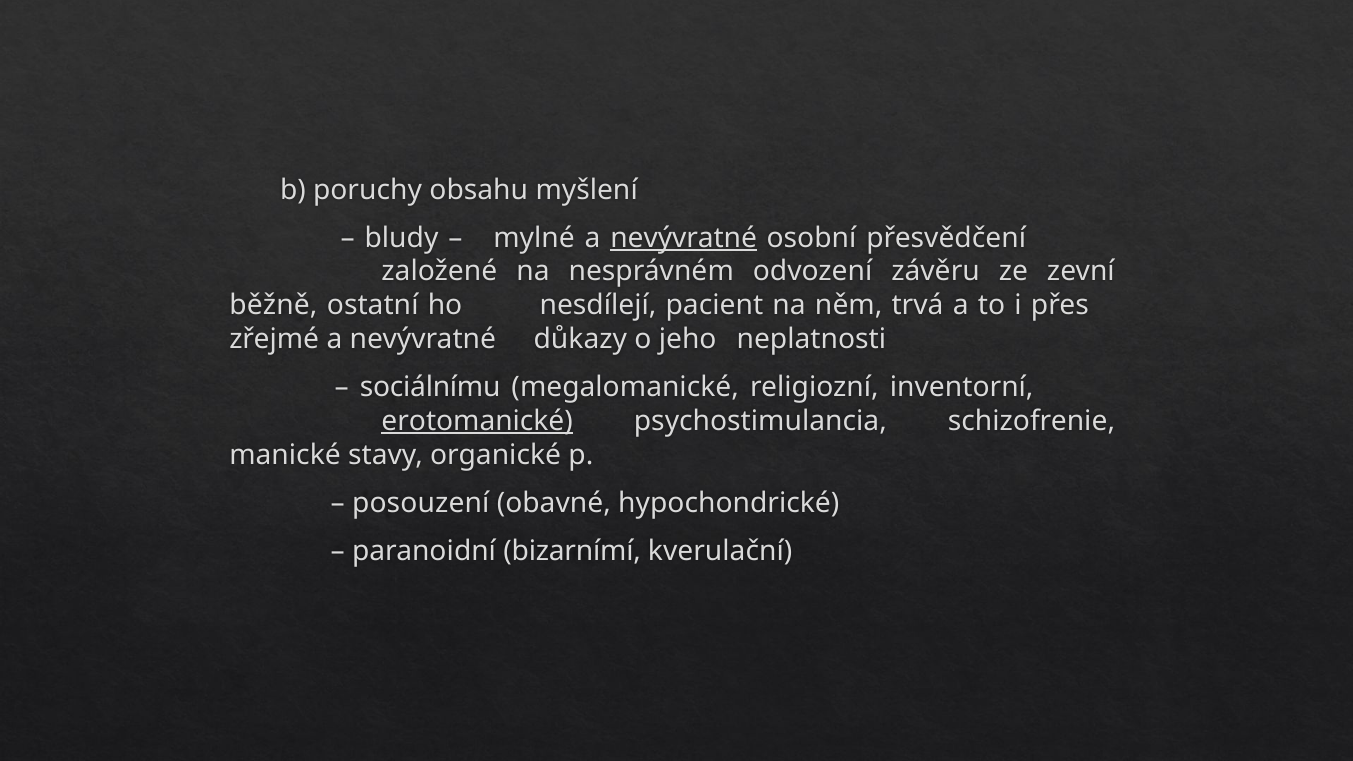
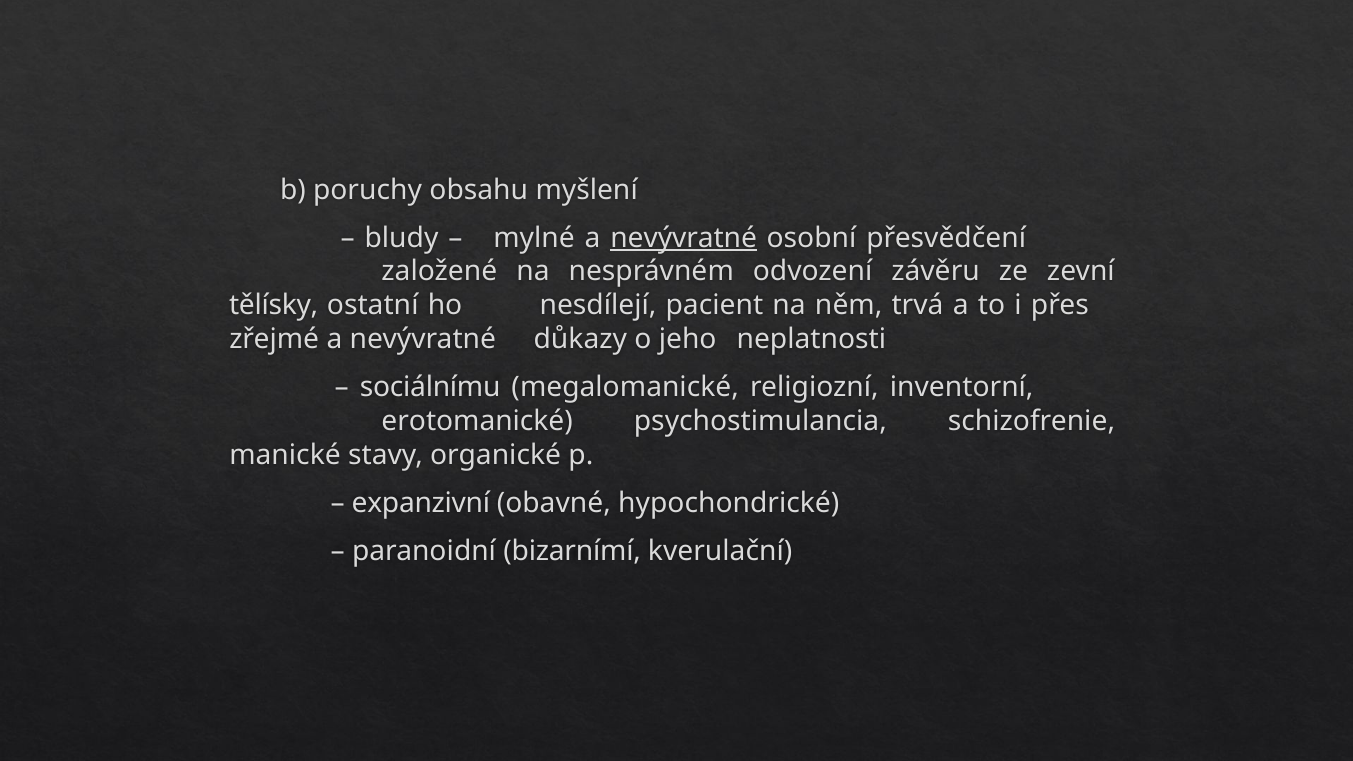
běžně: běžně -> tělísky (274, 306)
erotomanické underline: present -> none (477, 421)
posouzení: posouzení -> expanzivní (421, 503)
